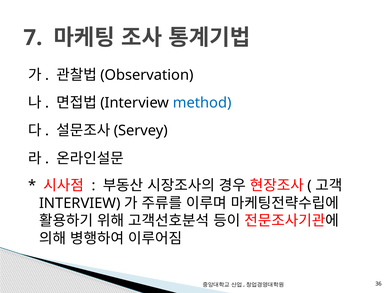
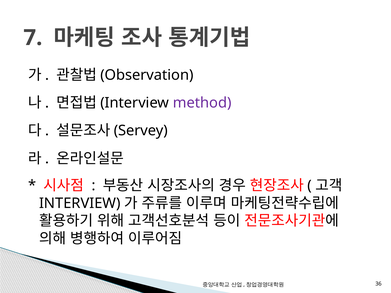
method colour: blue -> purple (202, 103)
